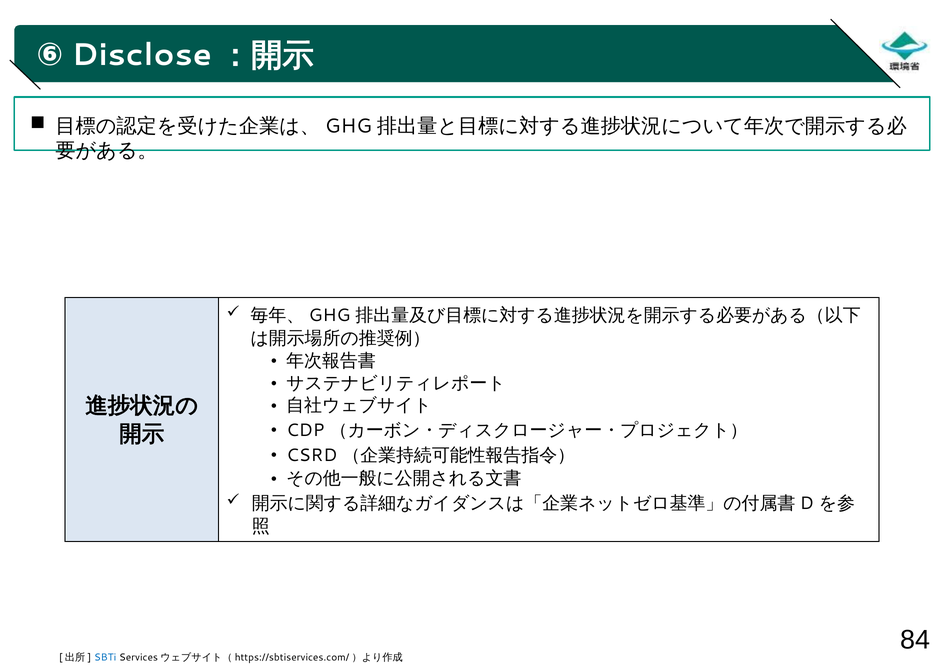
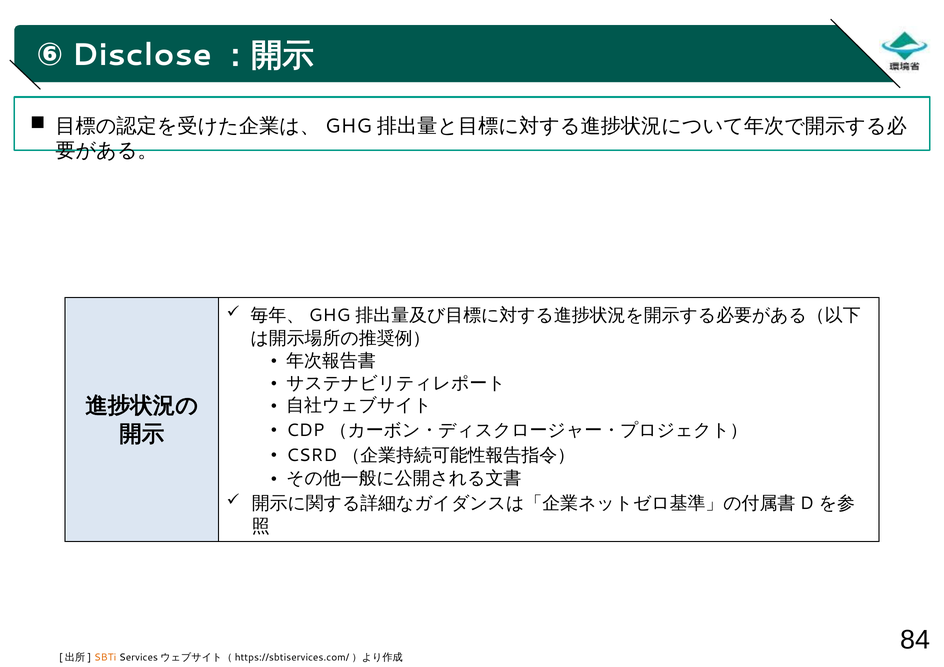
SBTi colour: blue -> orange (105, 658)
